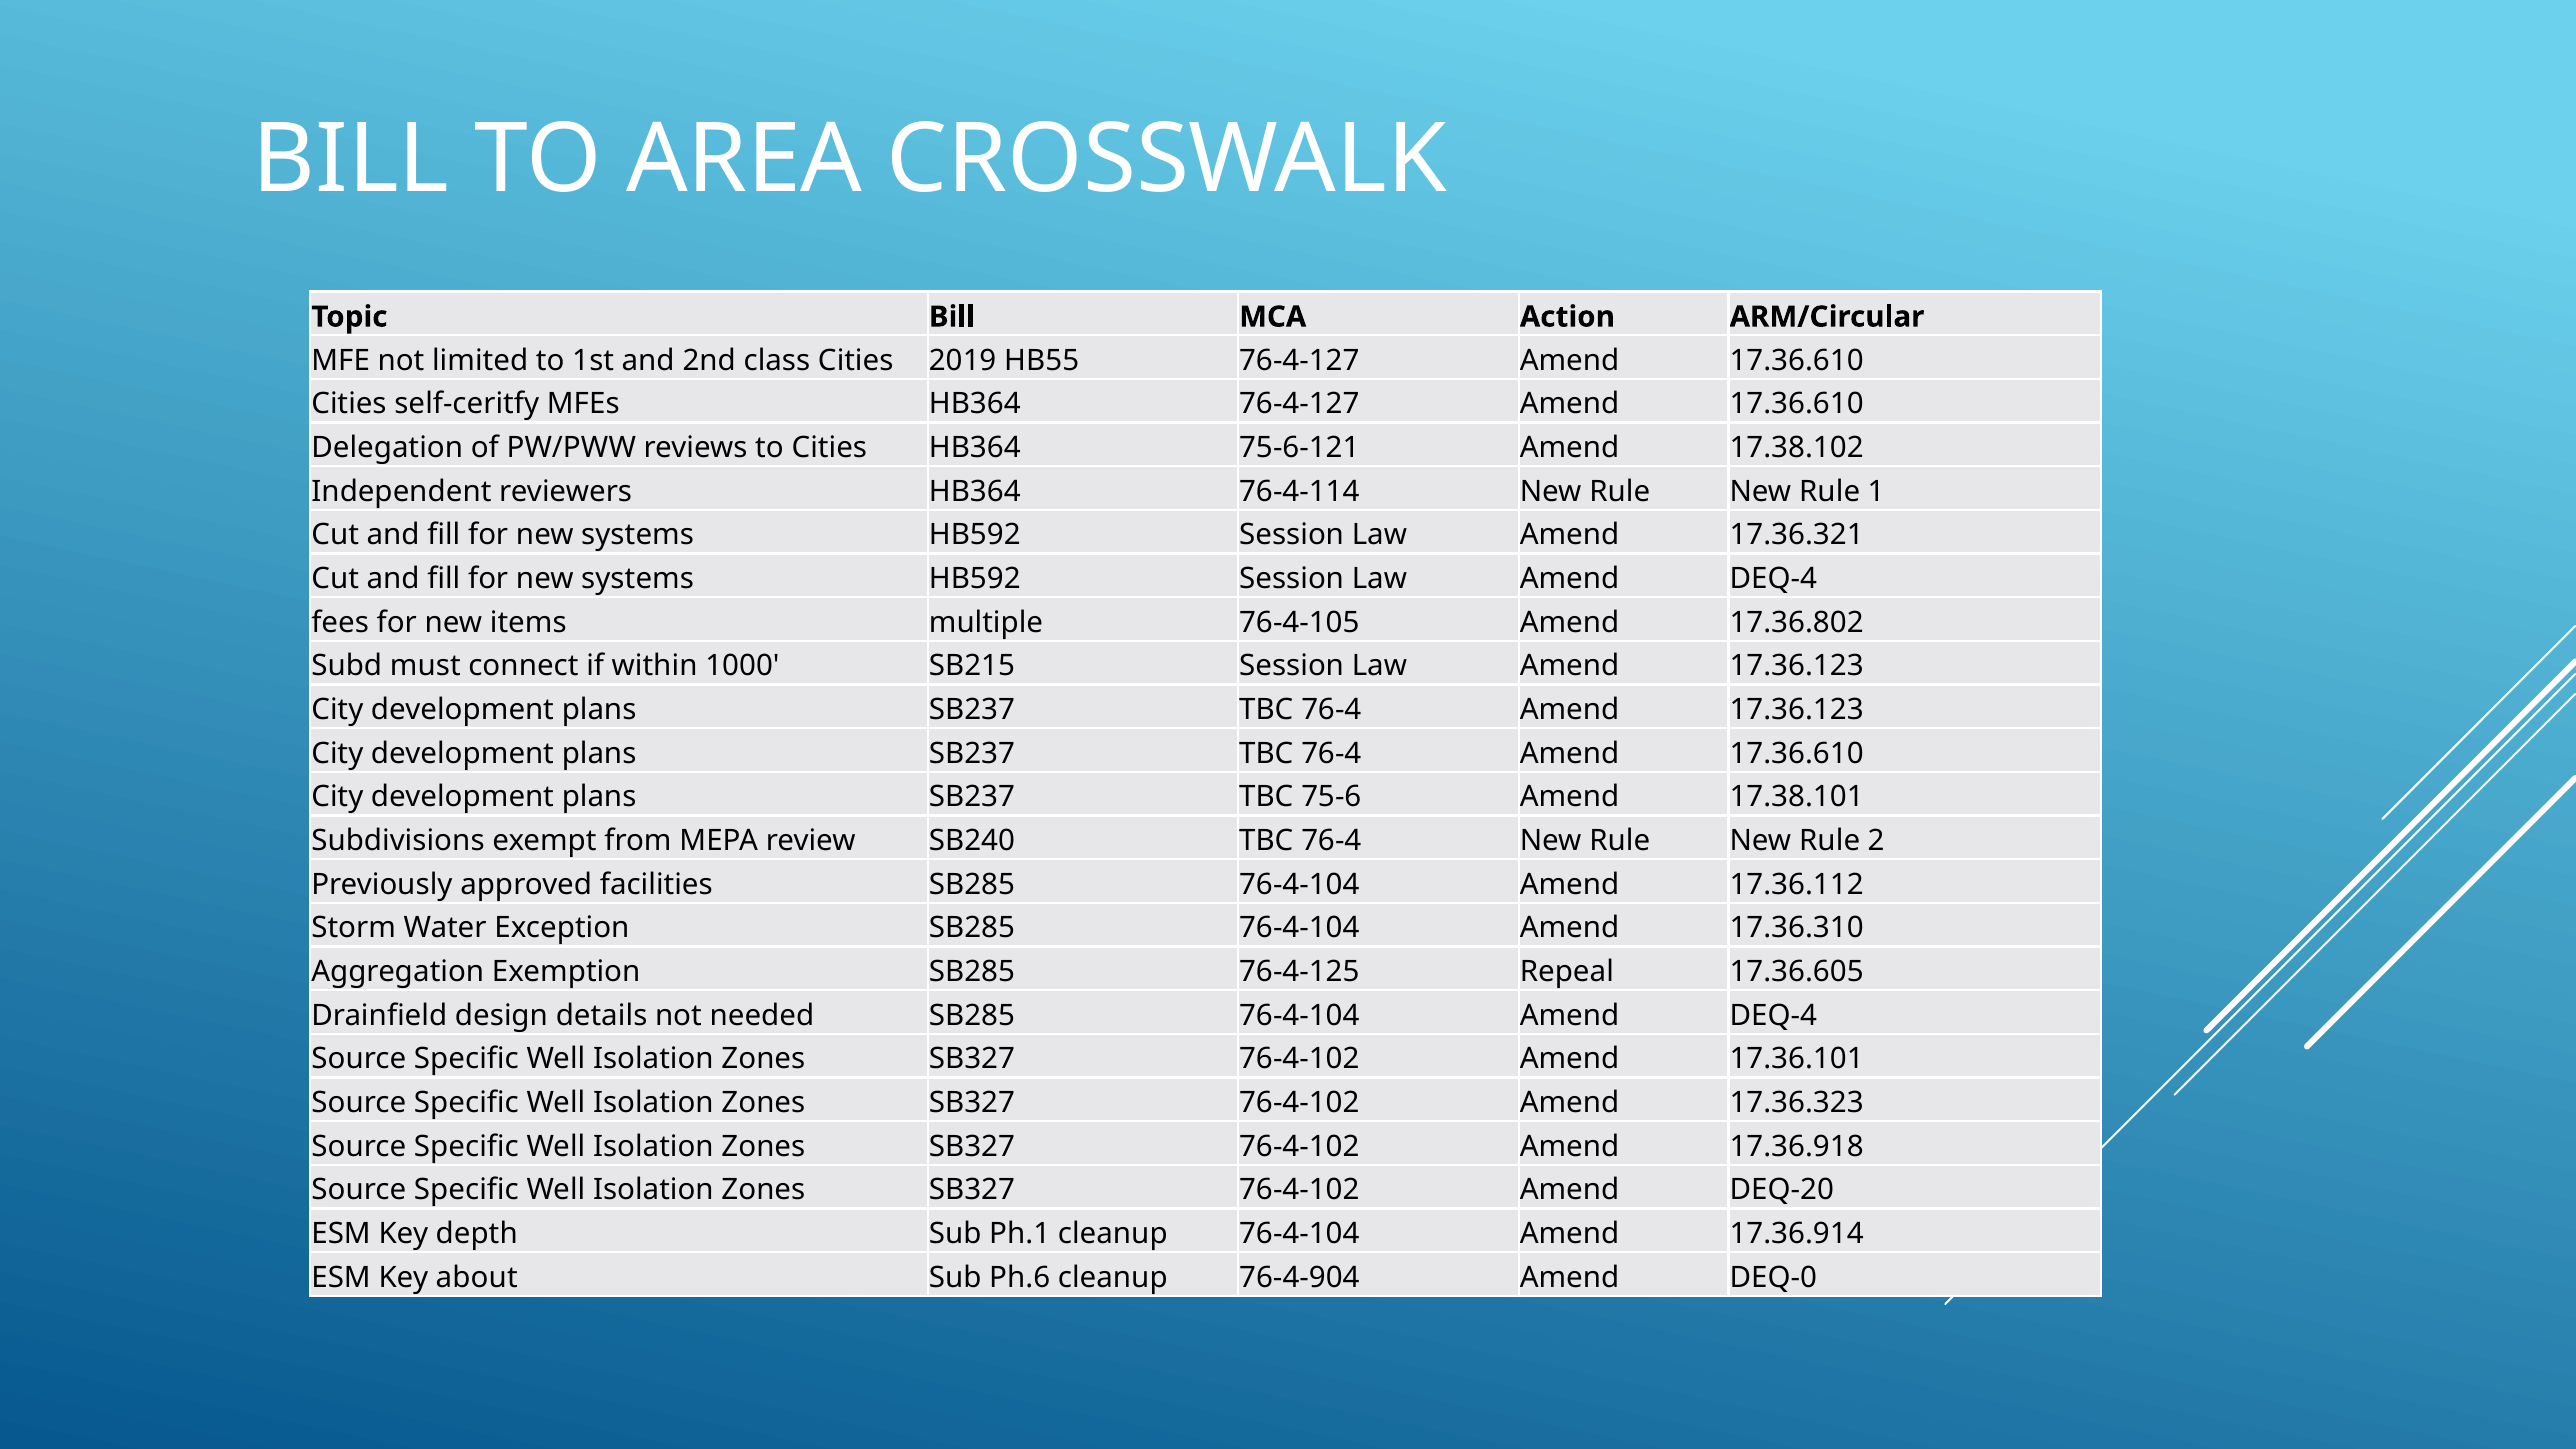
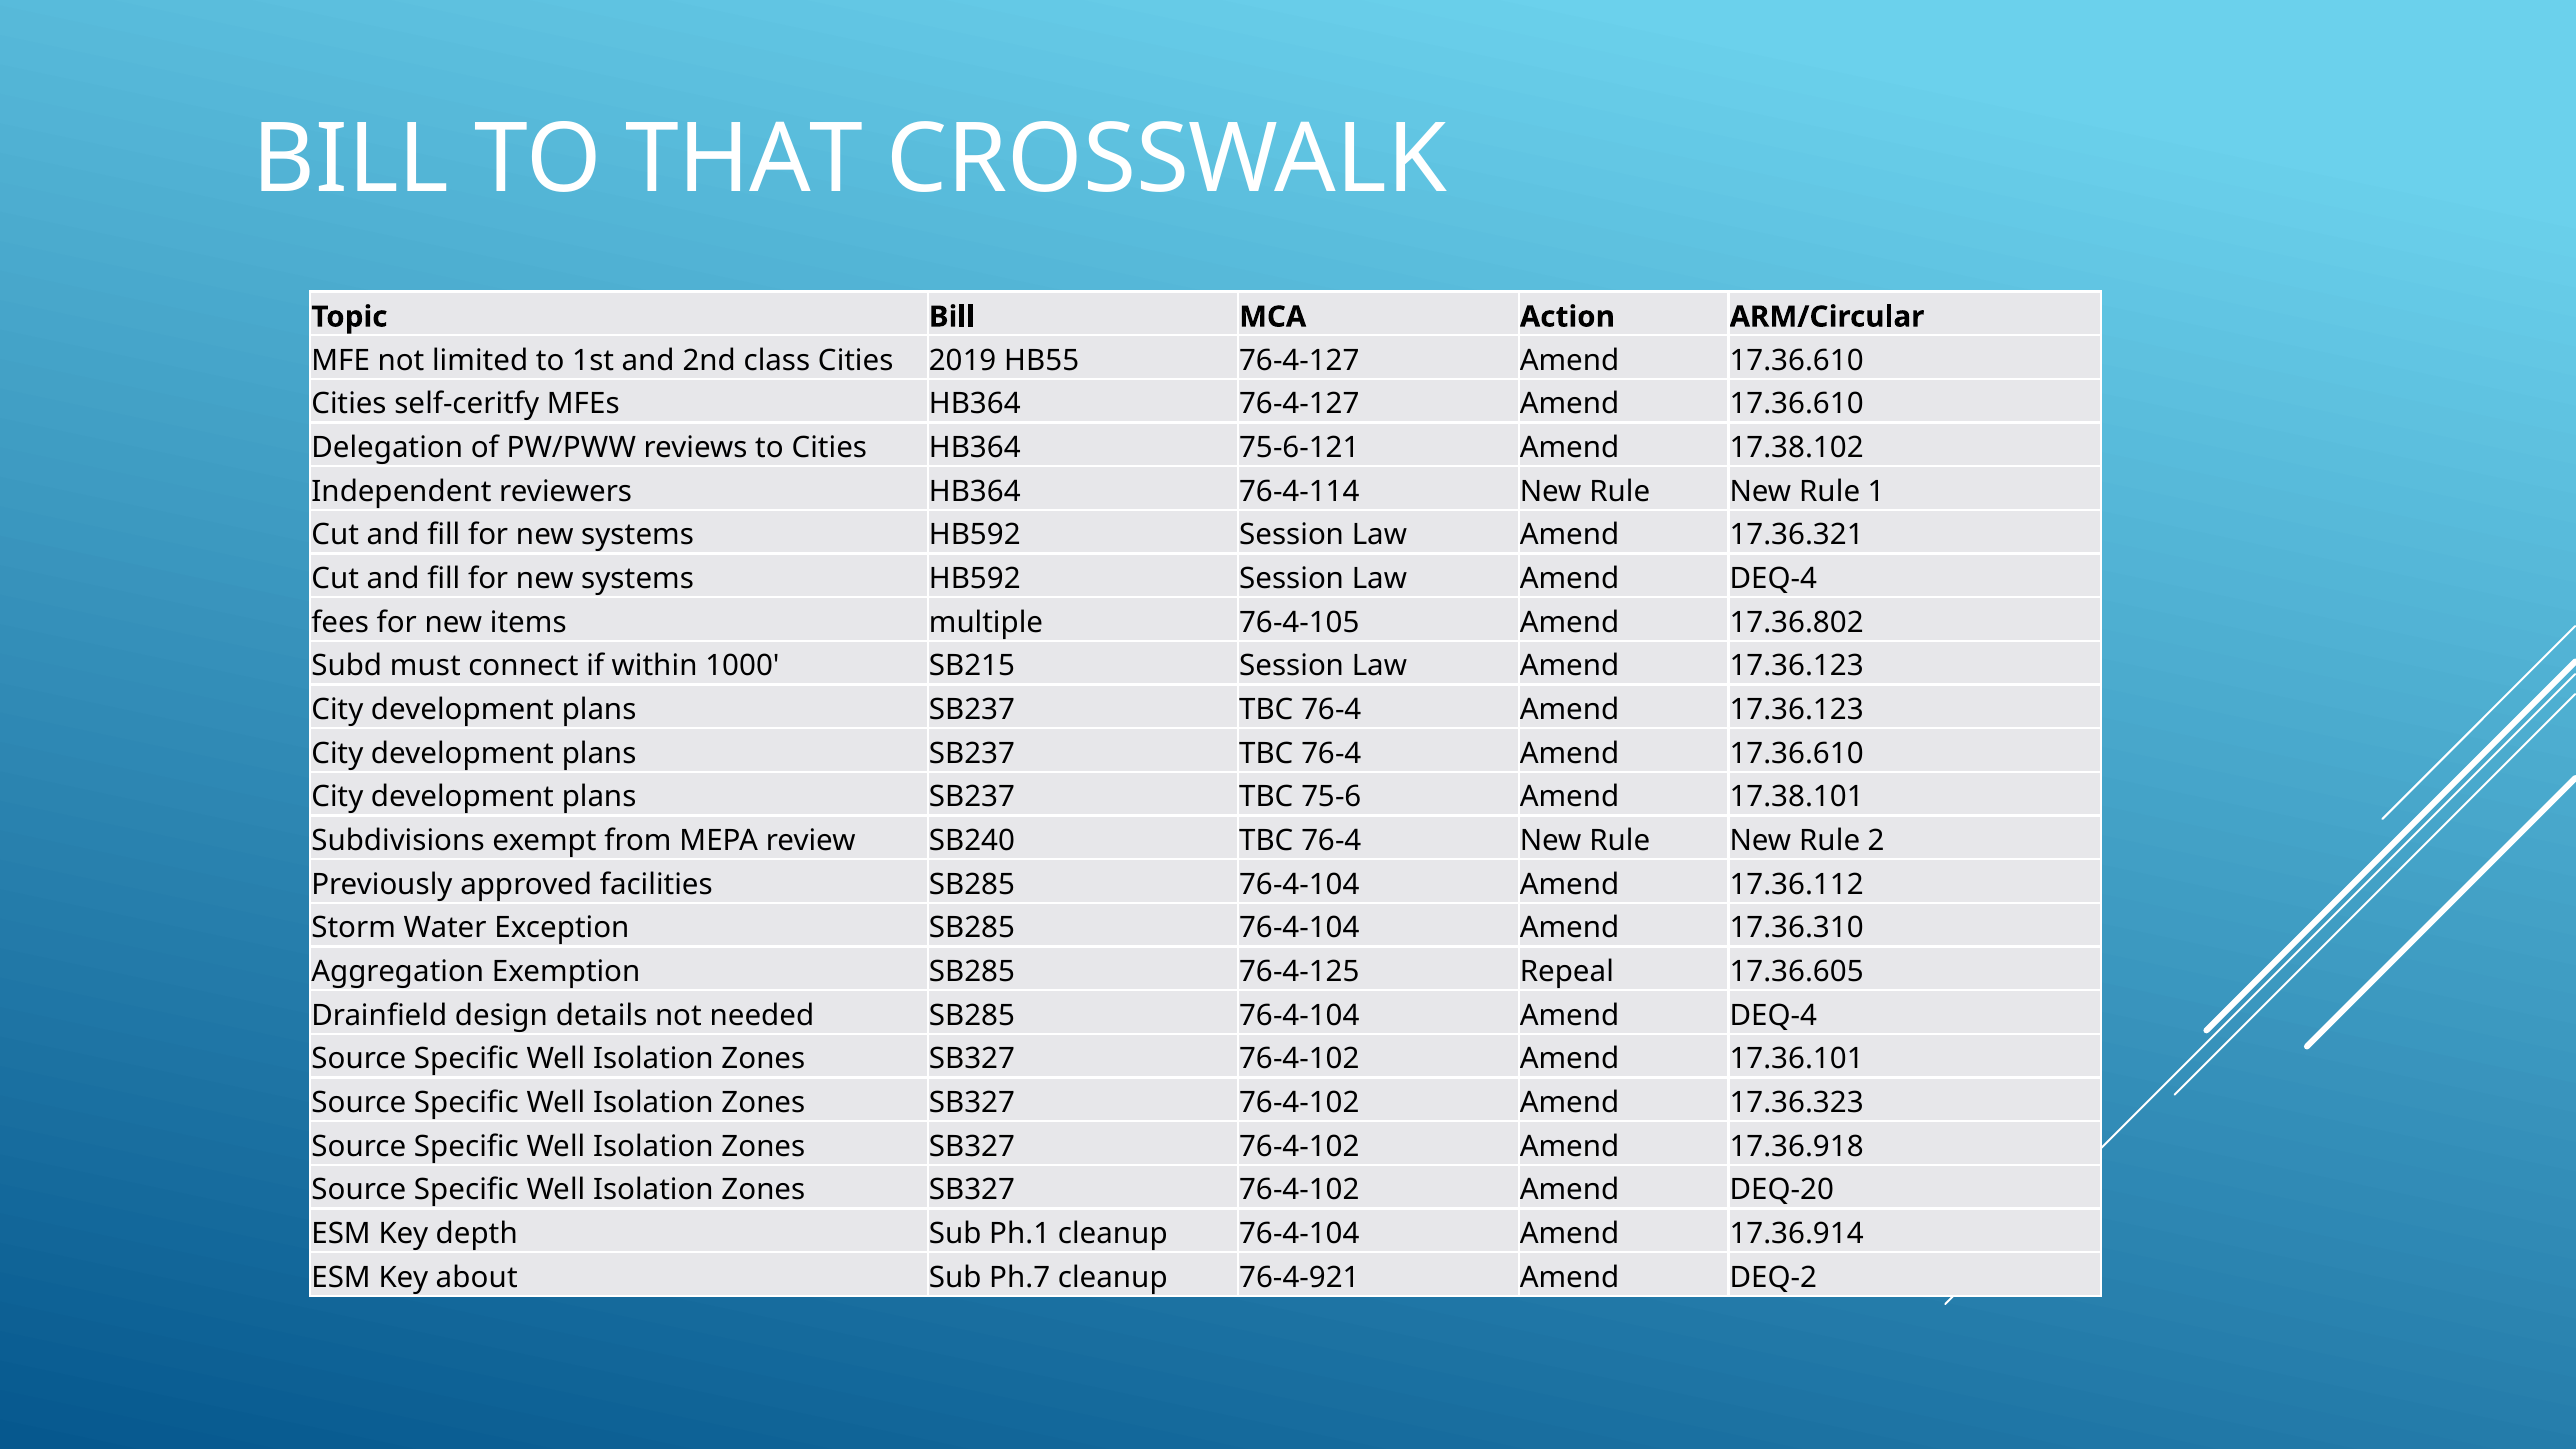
AREA: AREA -> THAT (745, 160)
Ph.6: Ph.6 -> Ph.7 (1020, 1277)
76-4-904: 76-4-904 -> 76-4-921 (1299, 1277)
DEQ-0: DEQ-0 -> DEQ-2 (1773, 1277)
